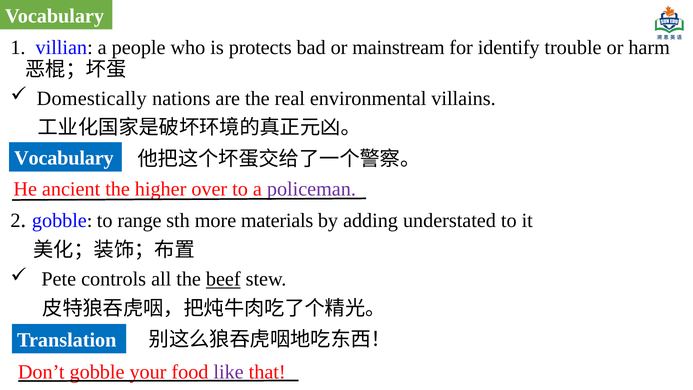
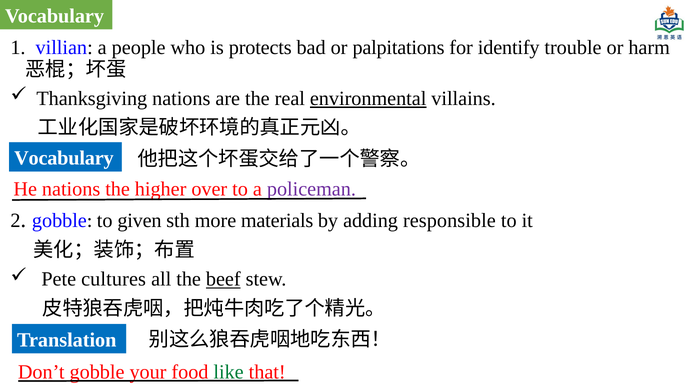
mainstream: mainstream -> palpitations (399, 48)
Domestically: Domestically -> Thanksgiving (92, 99)
environmental underline: none -> present (368, 99)
He ancient: ancient -> nations (71, 189)
range: range -> given (139, 220)
understated: understated -> responsible (449, 220)
controls: controls -> cultures (114, 279)
like colour: purple -> green (229, 372)
